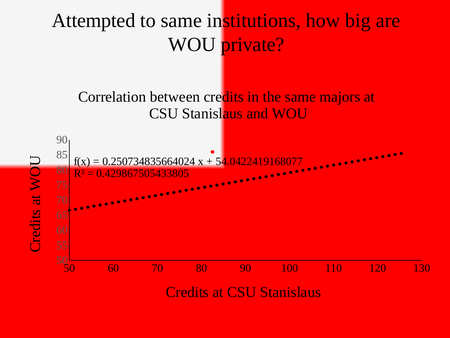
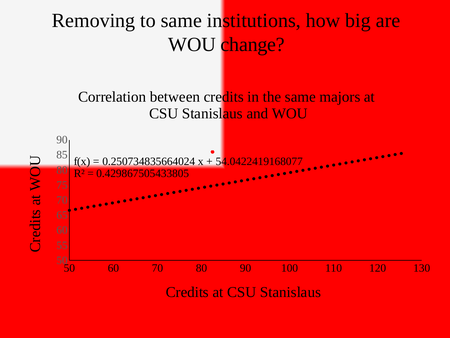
Attempted: Attempted -> Removing (94, 21)
private: private -> change (253, 45)
